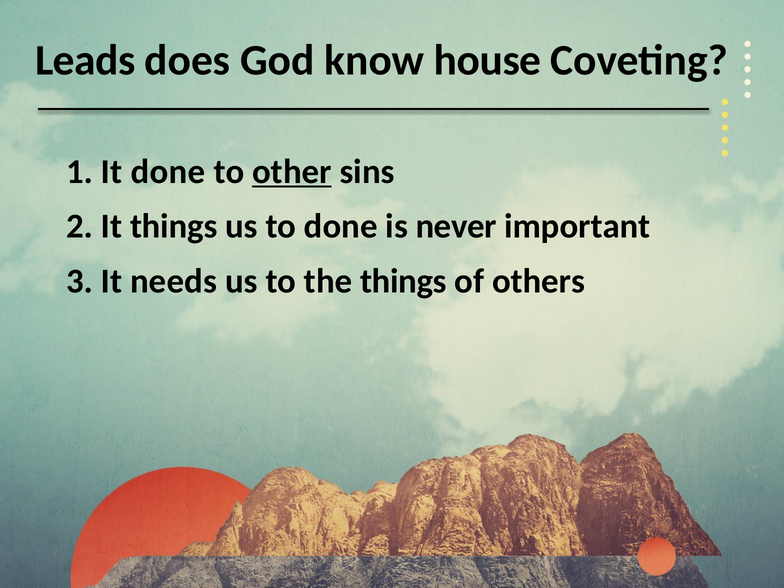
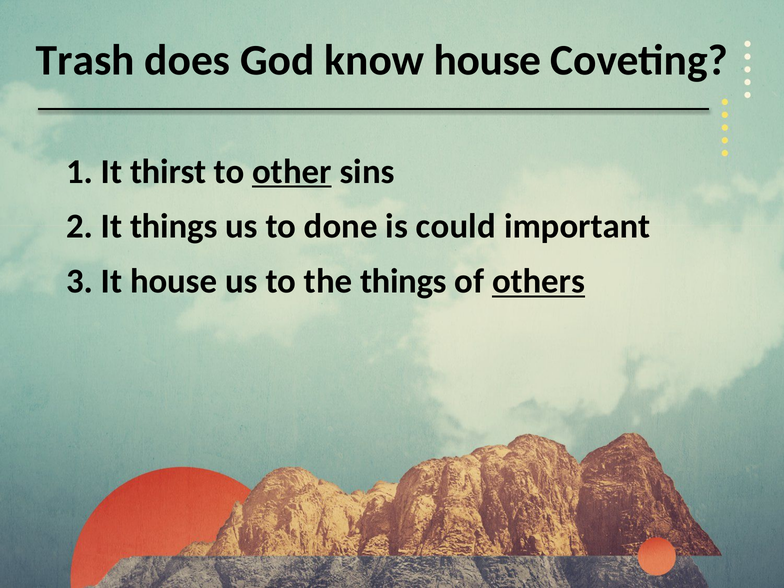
Leads: Leads -> Trash (85, 60)
It done: done -> thirst (168, 172)
never: never -> could (456, 226)
It needs: needs -> house (174, 281)
others underline: none -> present (539, 281)
